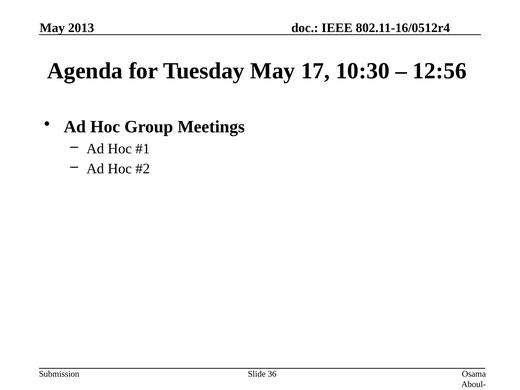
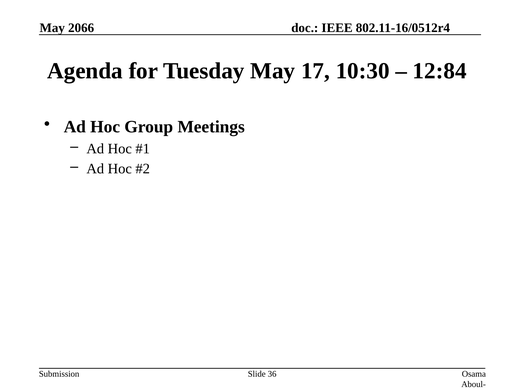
2013: 2013 -> 2066 (81, 28)
12:56: 12:56 -> 12:84 (440, 71)
